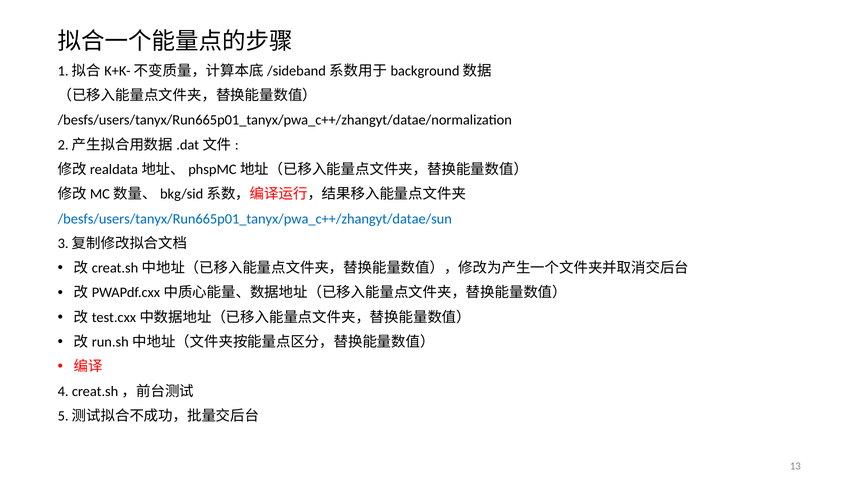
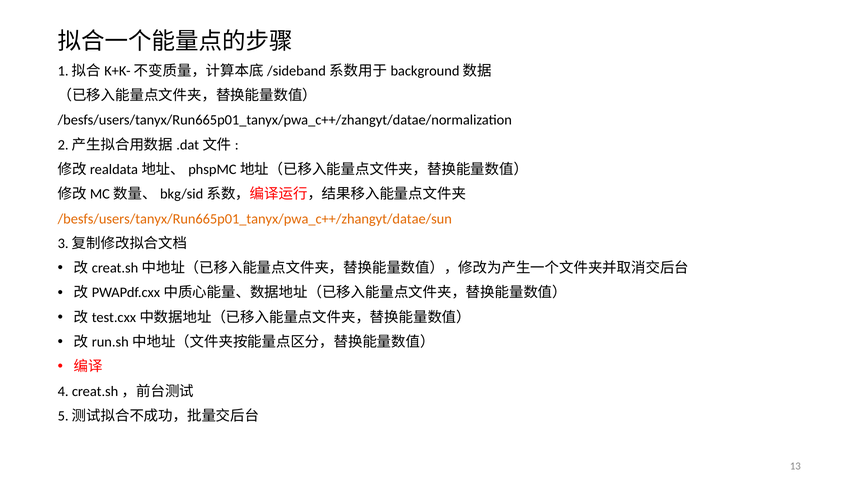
/besfs/users/tanyx/Run665p01_tanyx/pwa_c++/zhangyt/datae/sun colour: blue -> orange (255, 219)
